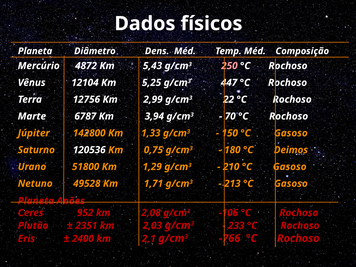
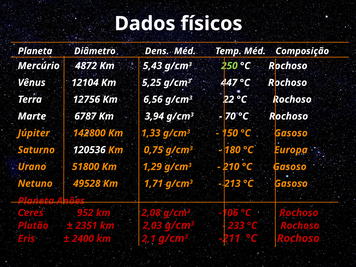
250 colour: pink -> light green (229, 66)
2,99: 2,99 -> 6,56 (153, 99)
Deimos: Deimos -> Europa (291, 150)
-766: -766 -> -211 (230, 238)
